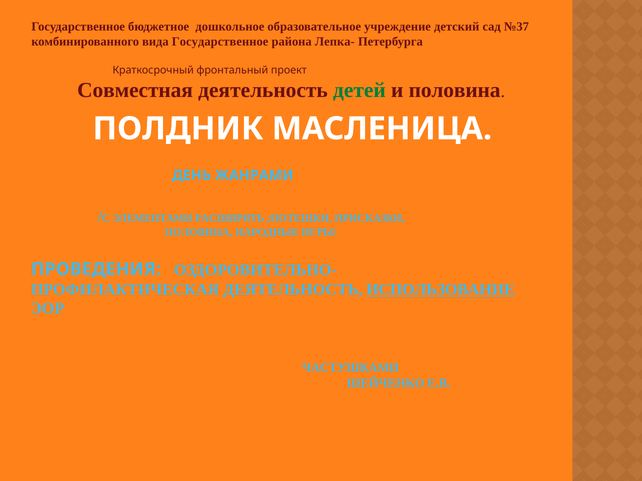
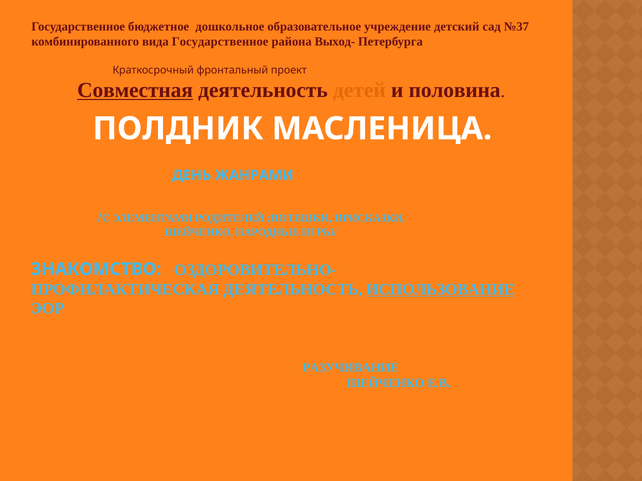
Лепка-: Лепка- -> Выход- (335, 42)
Совместная underline: none -> present (135, 90)
детей colour: green -> orange (359, 90)
РАСШИРЯТЬ: РАСШИРЯТЬ -> РОДИТЕЛЕЙ (229, 219)
ПОЛОВИНА: ПОЛОВИНА -> ШЕЙЧЕНКО (199, 233)
ПРОВЕДЕНИЯ: ПРОВЕДЕНИЯ -> ЗНАКОМСТВО (96, 269)
ЧАСТУШКАМИ: ЧАСТУШКАМИ -> РАЗУЧИВАНИЕ (350, 368)
